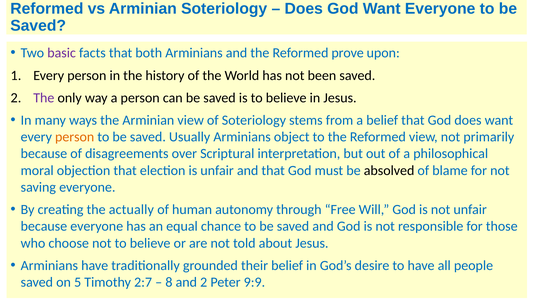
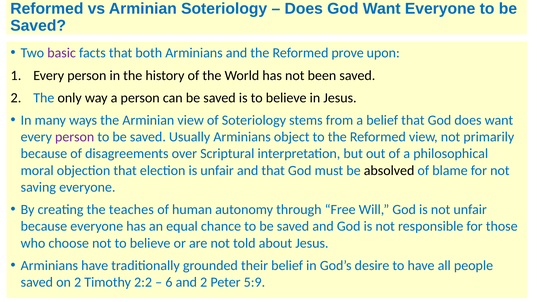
The colour: purple -> blue (44, 98)
person colour: orange -> purple (75, 137)
actually: actually -> teaches (131, 210)
on 5: 5 -> 2 (78, 283)
2:7: 2:7 -> 2:2 (143, 283)
8: 8 -> 6 (169, 283)
9:9: 9:9 -> 5:9 (254, 283)
